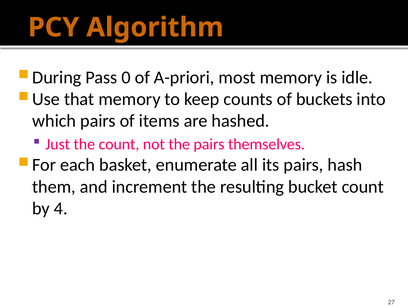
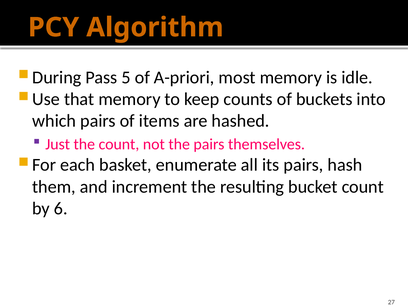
0: 0 -> 5 (126, 77)
4: 4 -> 6 (61, 208)
